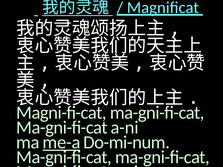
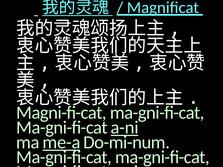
a-ni underline: none -> present (125, 128)
